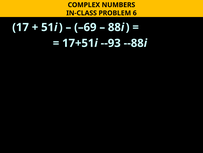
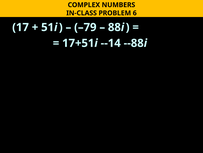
–69: –69 -> –79 (85, 27)
--93: --93 -> --14 (111, 43)
